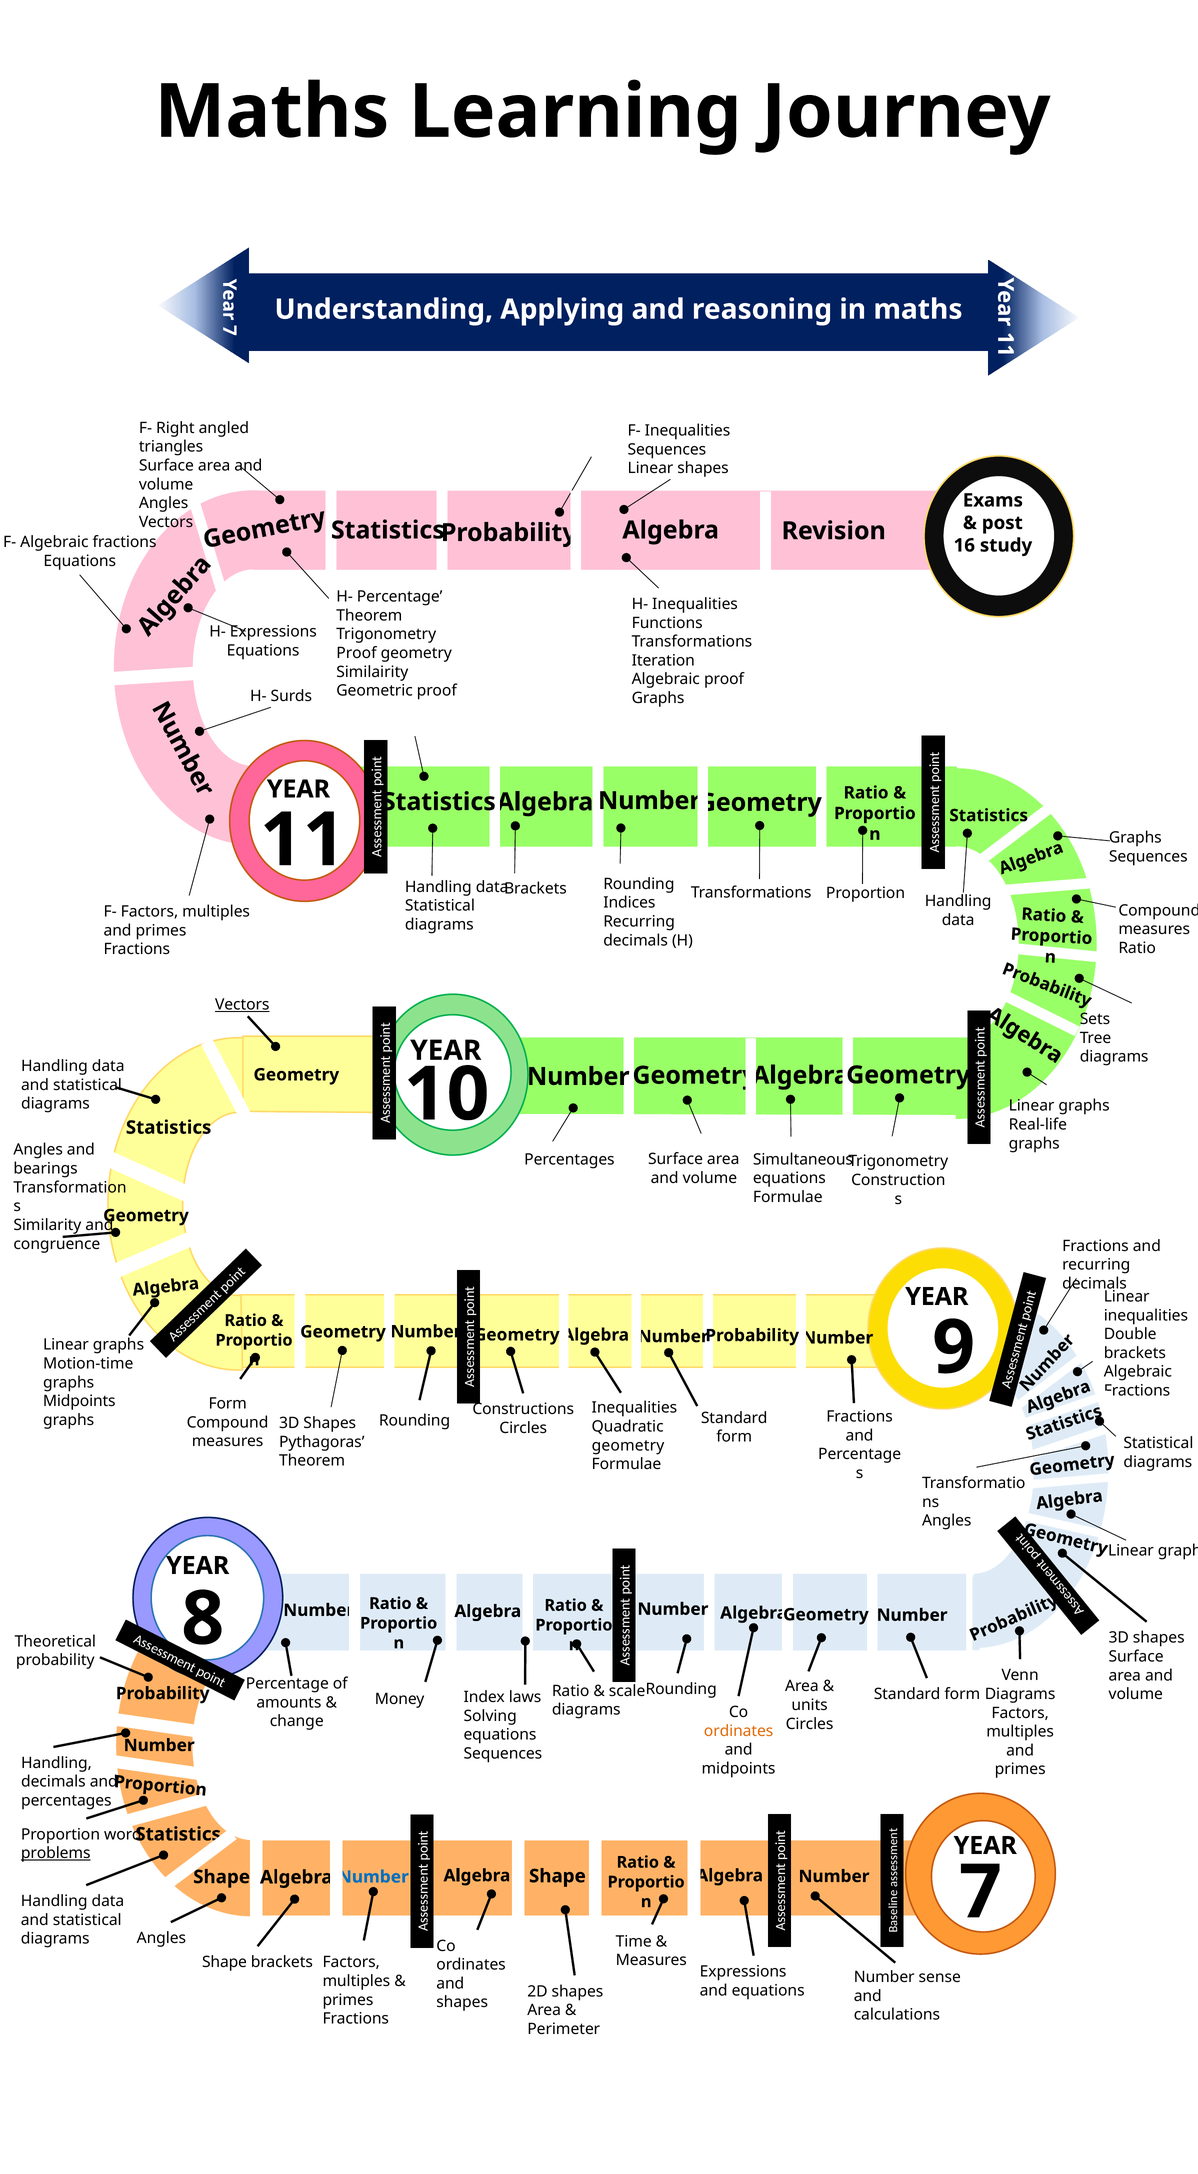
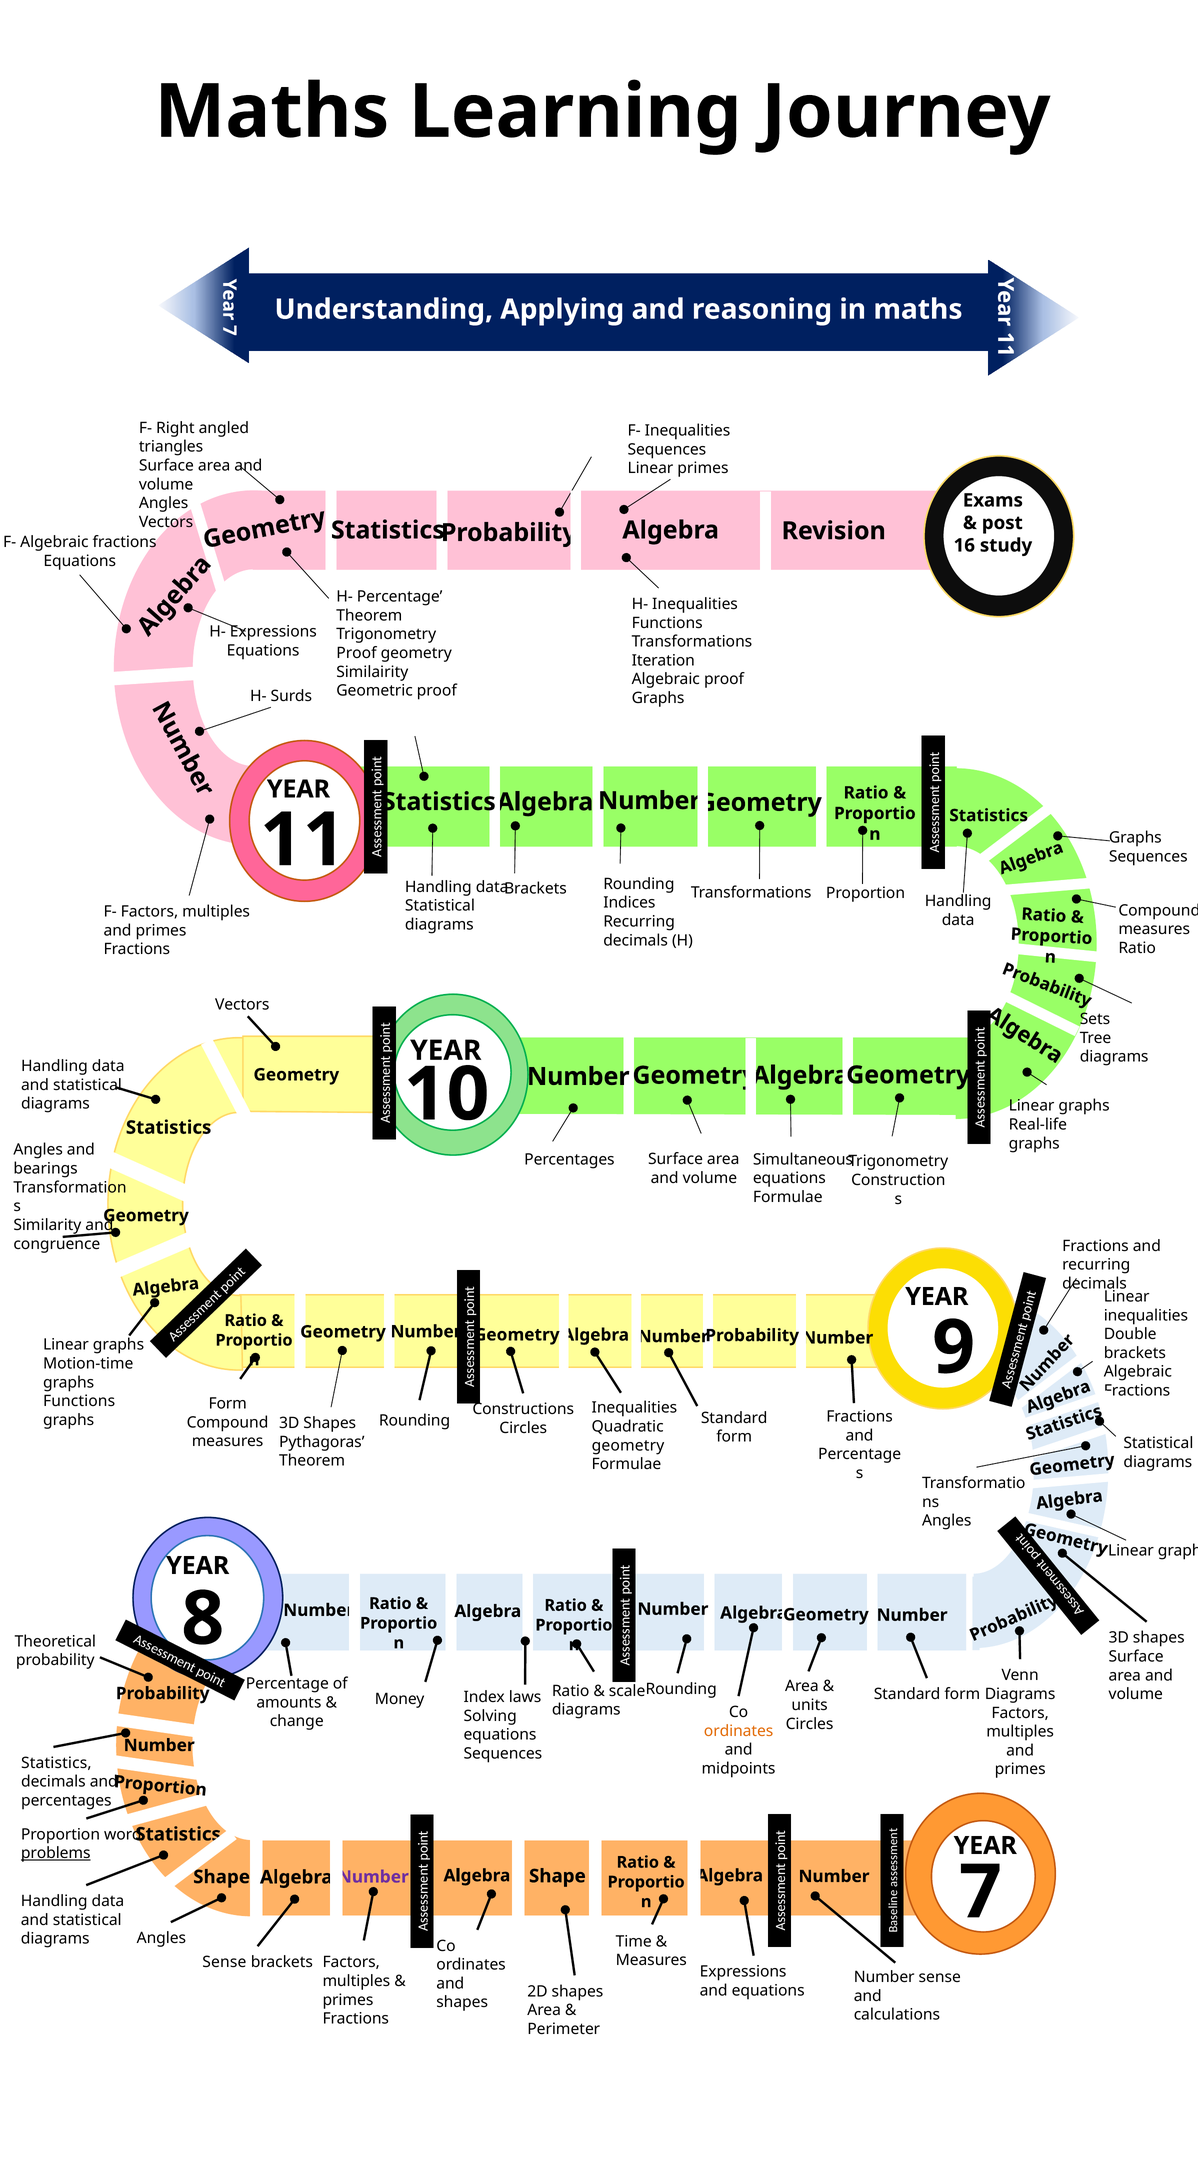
Linear shapes: shapes -> primes (703, 468)
Vectors underline: present -> none (242, 1005)
Midpoints: Midpoints -> Functions (79, 1401)
Handling: Handling -> Statistics (56, 1763)
Number colour: blue -> purple (373, 1877)
Shape: Shape -> Sense (224, 1962)
